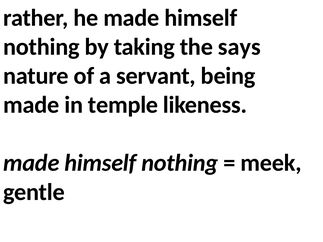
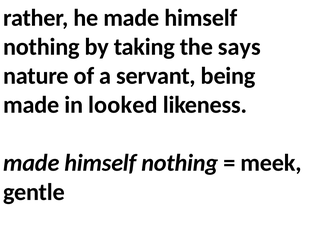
temple: temple -> looked (123, 105)
